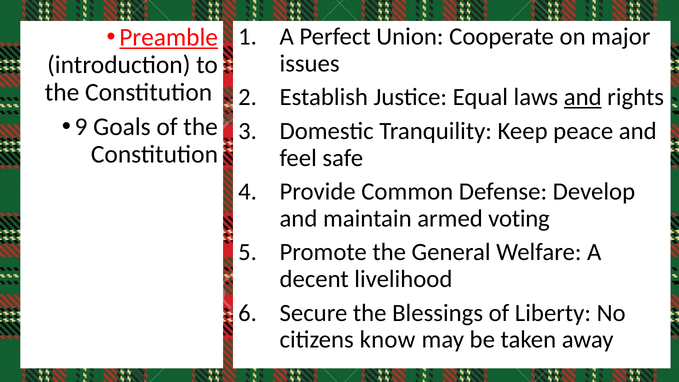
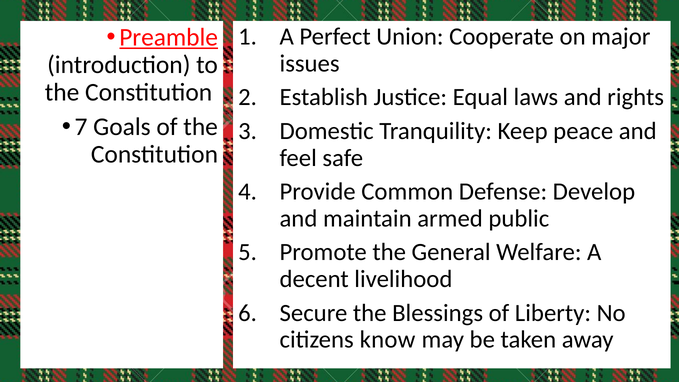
and underline: present -> none (583, 97)
9: 9 -> 7 (81, 127)
voting: voting -> public (519, 218)
